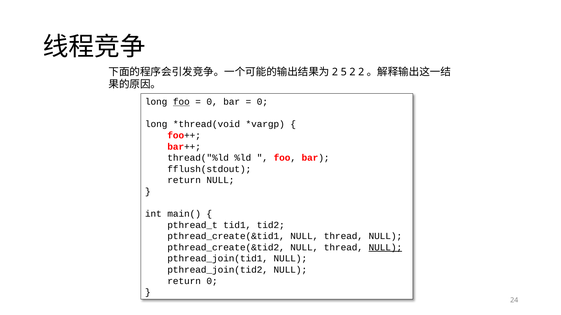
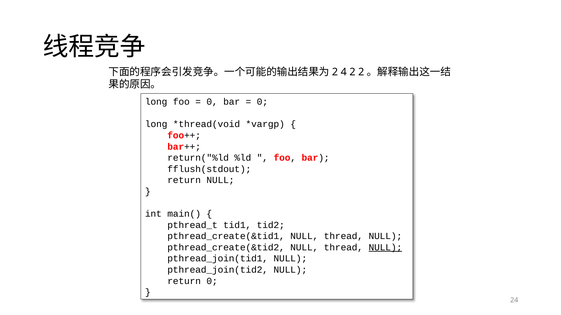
5: 5 -> 4 (344, 72)
foo underline: present -> none (181, 102)
thread("%ld: thread("%ld -> return("%ld (198, 158)
